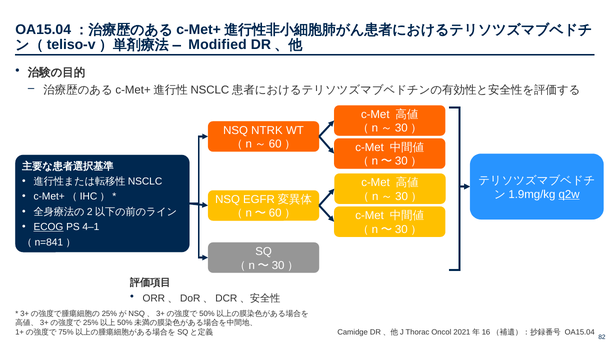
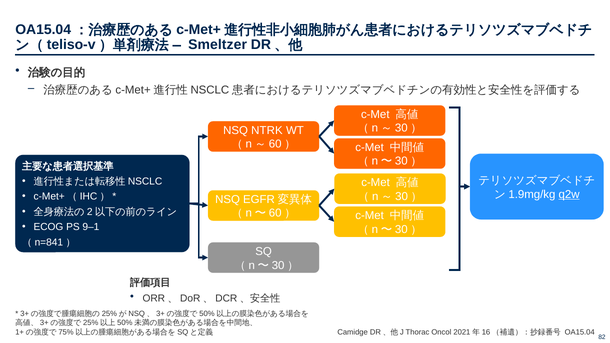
Modified: Modified -> Smeltzer (218, 45)
ECOG underline: present -> none (48, 227)
4–1: 4–1 -> 9–1 (91, 227)
